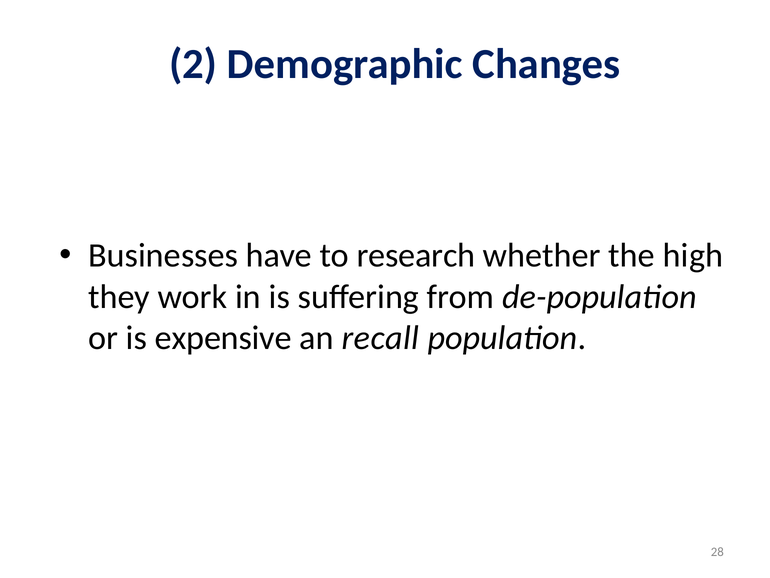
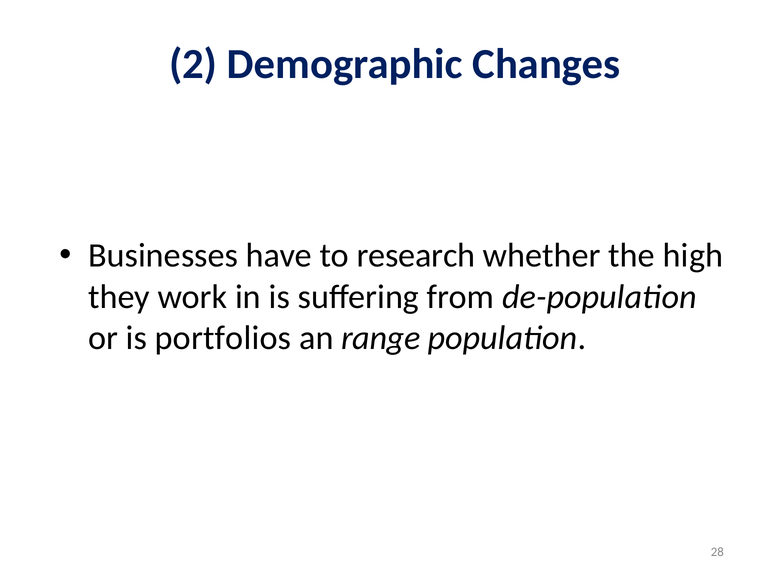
expensive: expensive -> portfolios (223, 338)
recall: recall -> range (381, 338)
